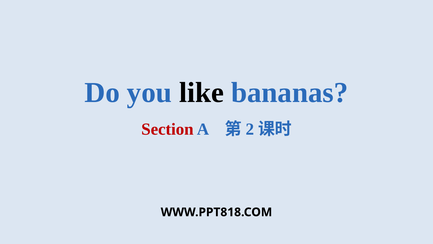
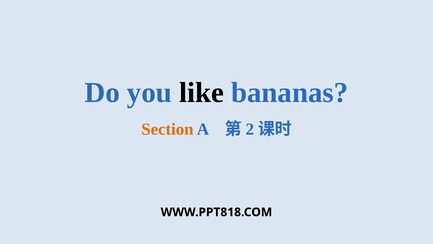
Section colour: red -> orange (167, 129)
